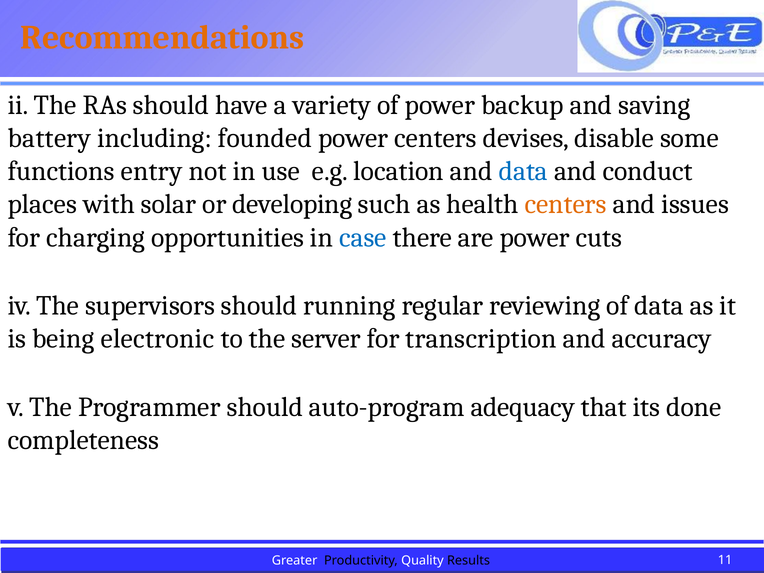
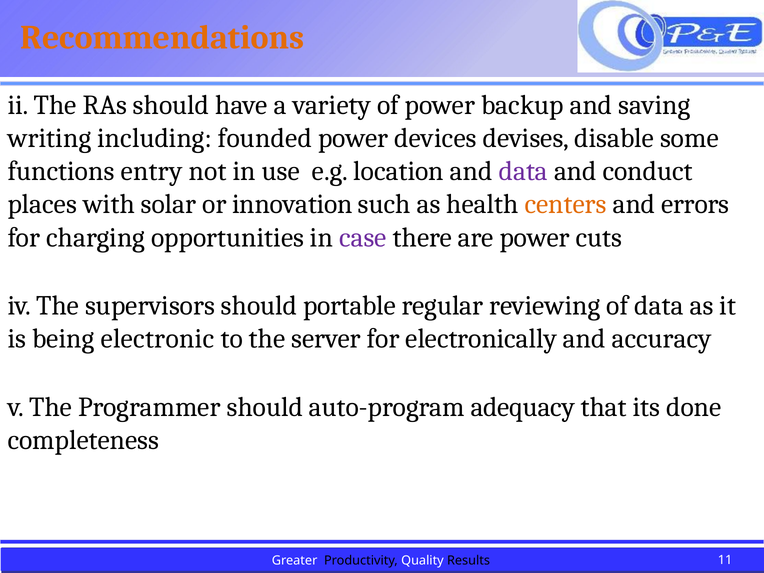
battery: battery -> writing (49, 138)
power centers: centers -> devices (435, 138)
data colour: blue -> purple (523, 171)
developing: developing -> innovation (292, 204)
issues: issues -> errors (695, 204)
case colour: blue -> purple (363, 237)
running: running -> portable (350, 306)
transcription: transcription -> electronically (481, 339)
